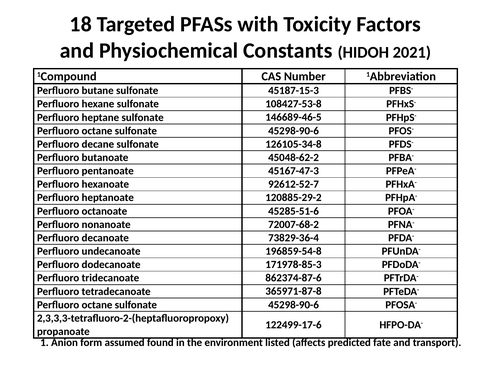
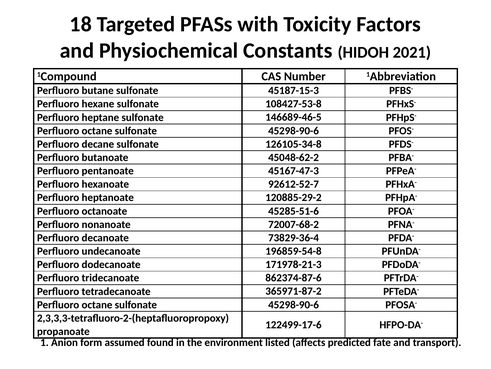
171978-85-3: 171978-85-3 -> 171978-21-3 (293, 264)
365971-87-8: 365971-87-8 -> 365971-87-2 (293, 291)
